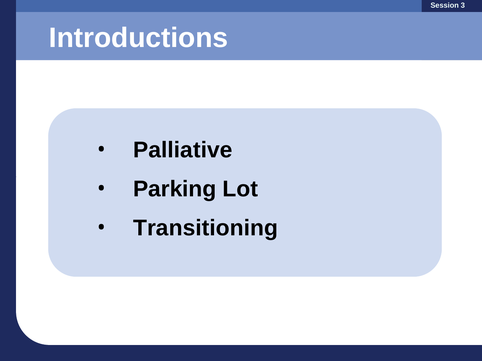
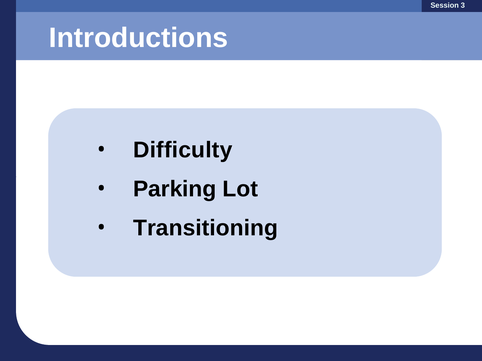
Palliative: Palliative -> Difficulty (183, 150)
